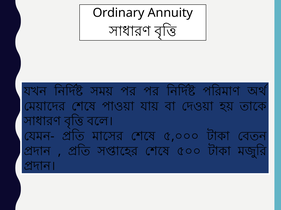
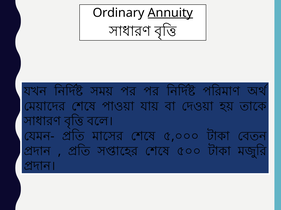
Annuity underline: none -> present (170, 13)
